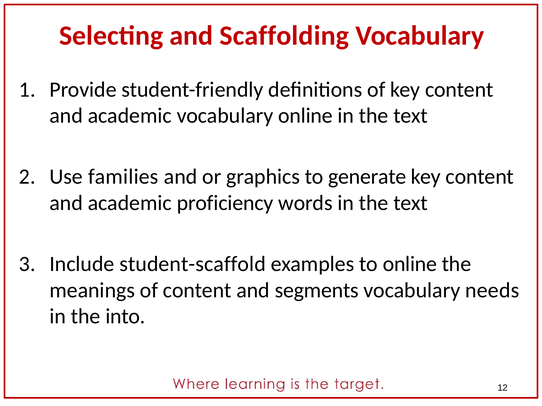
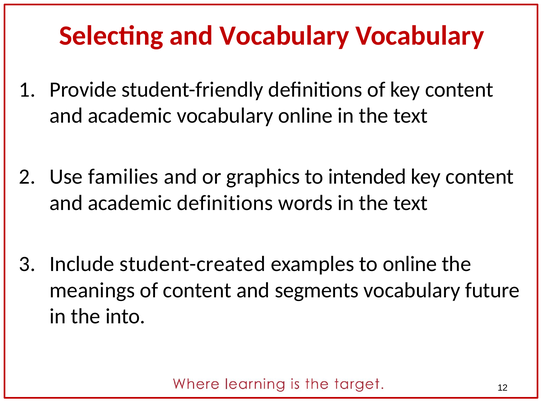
and Scaffolding: Scaffolding -> Vocabulary (284, 36)
generate: generate -> intended (367, 177)
academic proficiency: proficiency -> definitions (225, 203)
student-scaffold: student-scaffold -> student-created (193, 264)
needs: needs -> future (492, 291)
